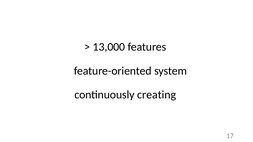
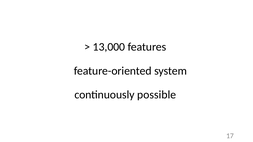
creating: creating -> possible (157, 95)
